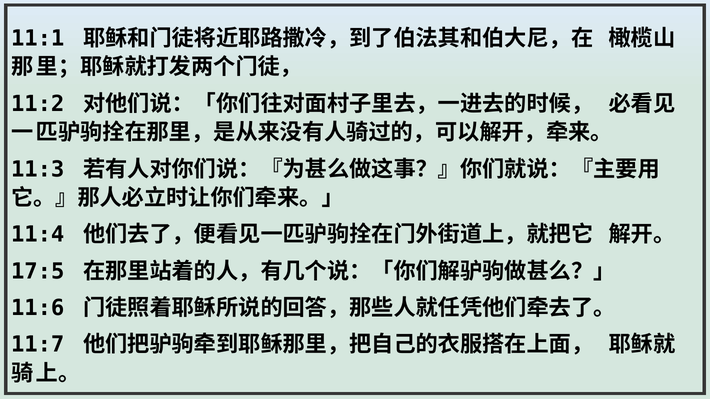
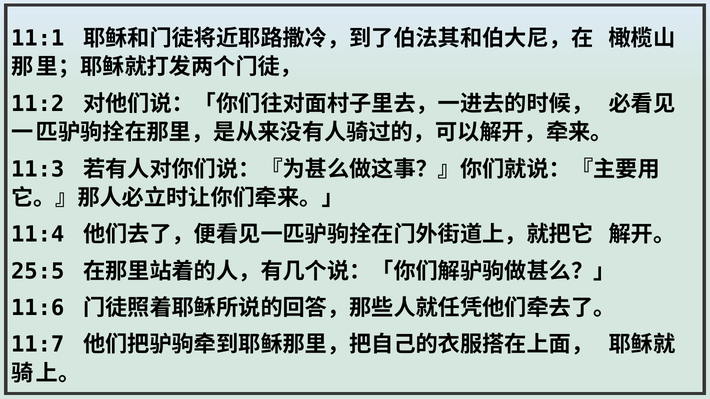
17:5: 17:5 -> 25:5 (38, 272)
